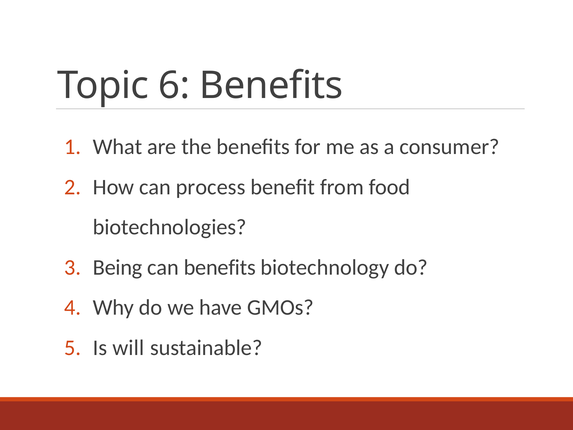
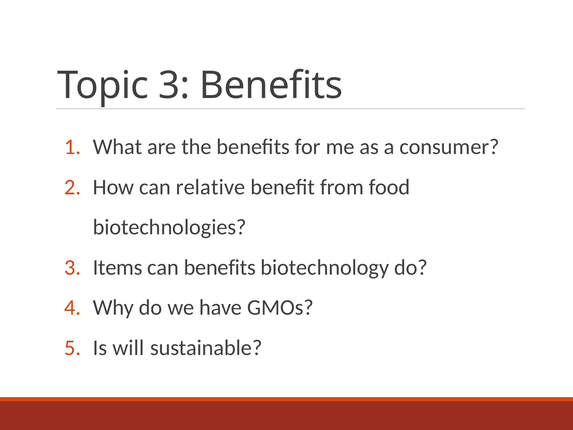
Topic 6: 6 -> 3 (174, 86)
process: process -> relative (211, 187)
Being: Being -> Items (118, 267)
